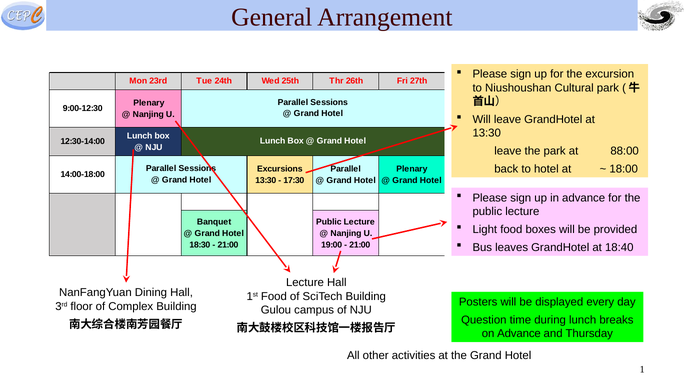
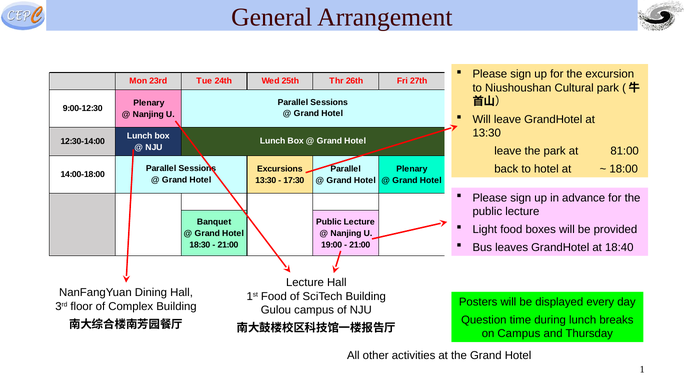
88:00: 88:00 -> 81:00 (625, 151)
on Advance: Advance -> Campus (519, 334)
